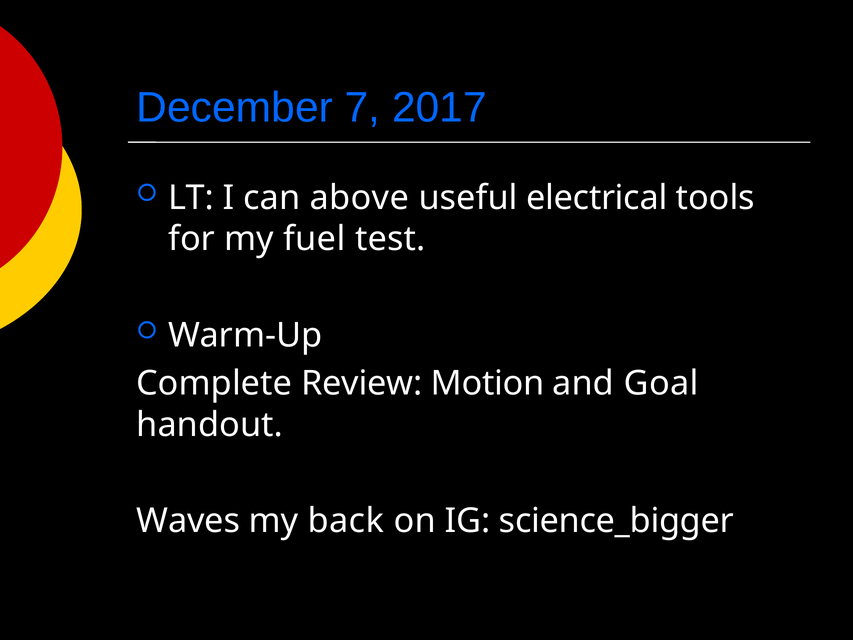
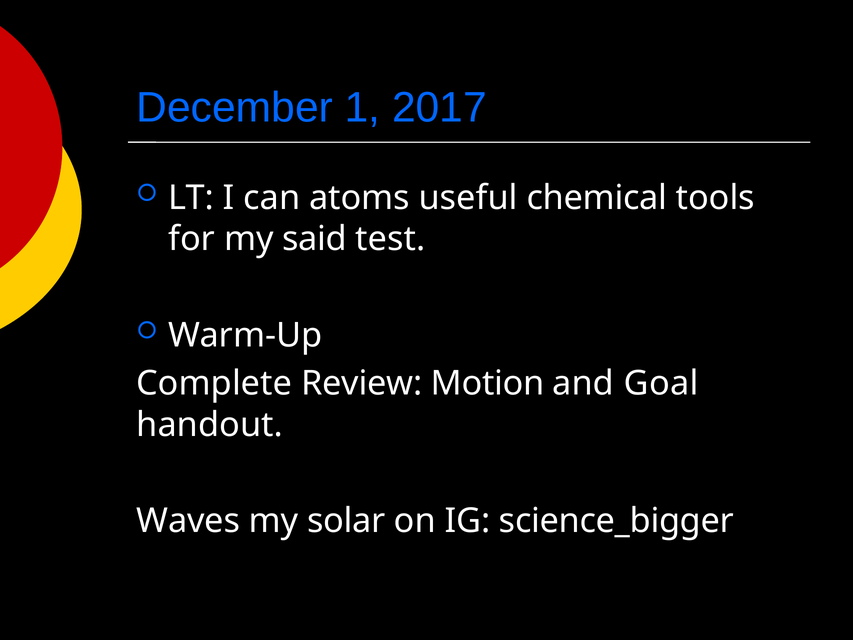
7: 7 -> 1 (362, 108)
above: above -> atoms (360, 198)
electrical: electrical -> chemical (597, 198)
fuel: fuel -> said (315, 239)
back: back -> solar (346, 521)
